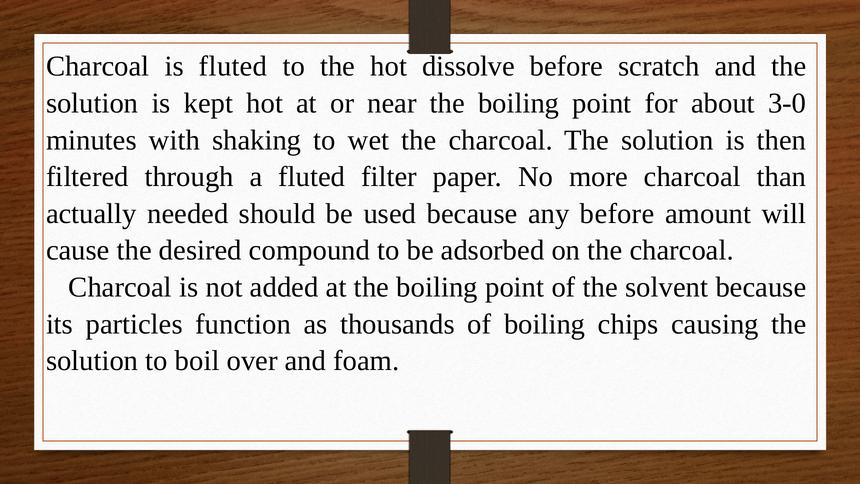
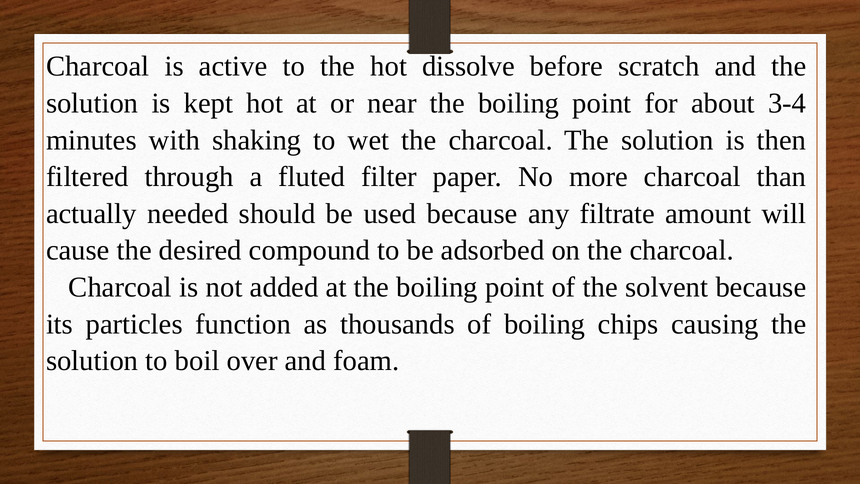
is fluted: fluted -> active (233, 66)
3-0: 3-0 -> 3-4 (787, 103)
any before: before -> filtrate (617, 214)
